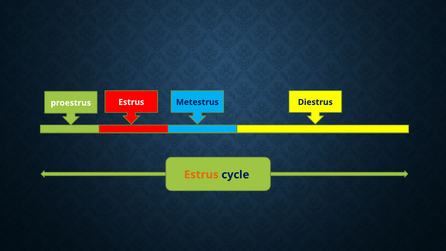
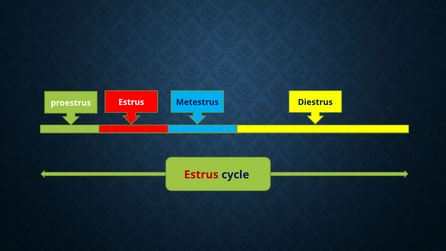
Estrus colour: orange -> red (201, 175)
